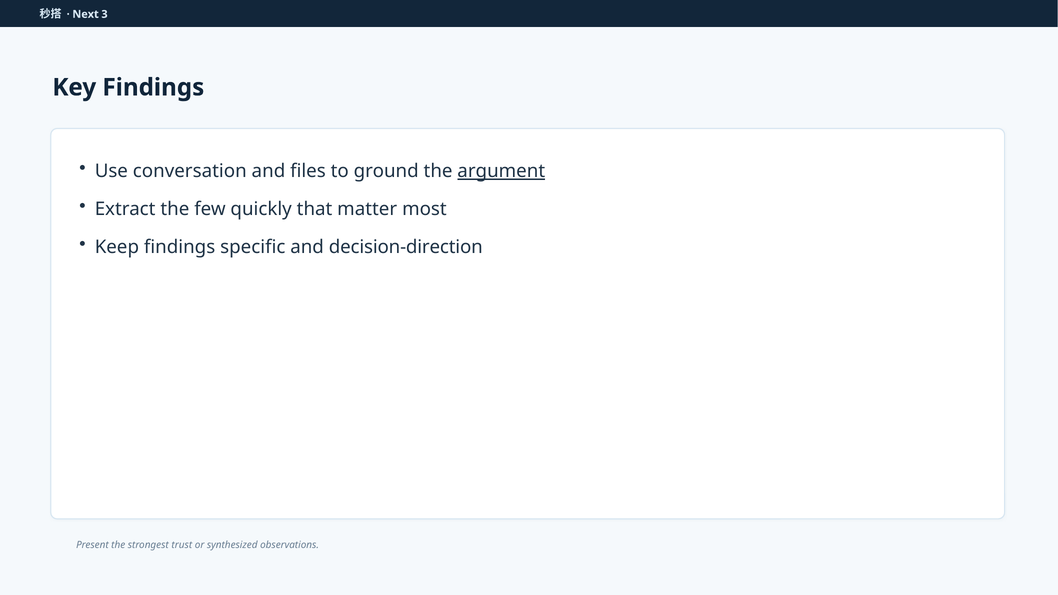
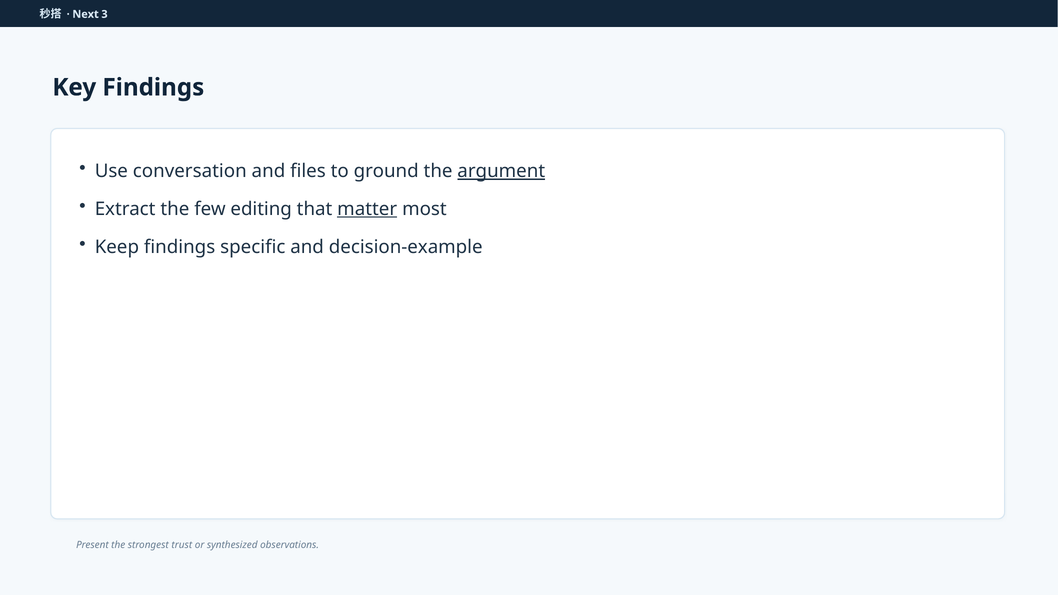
quickly: quickly -> editing (261, 209)
matter underline: none -> present (367, 209)
decision-direction: decision-direction -> decision-example (406, 247)
